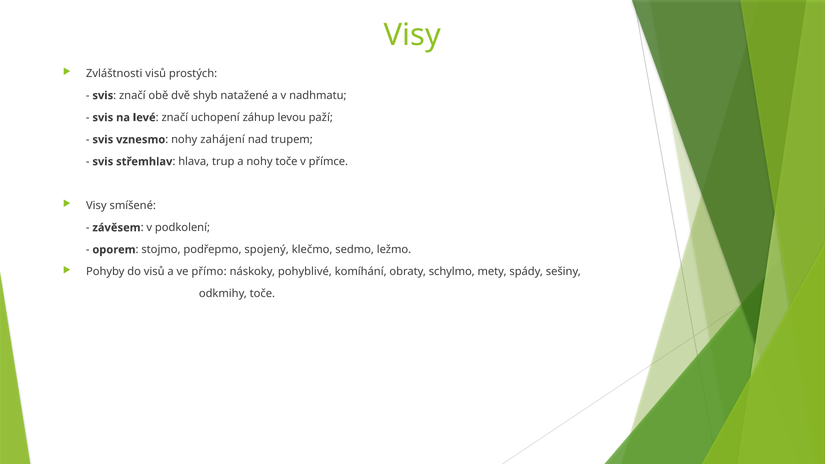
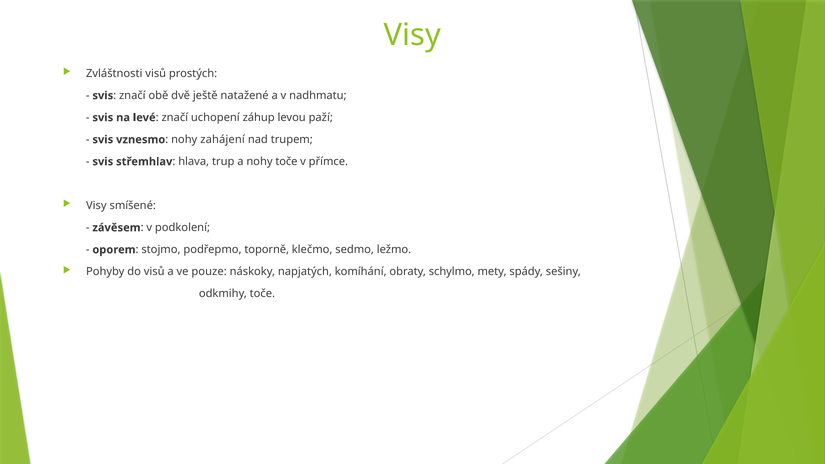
shyb: shyb -> ještě (205, 96)
spojený: spojený -> toporně (267, 250)
přímo: přímo -> pouze (209, 272)
pohyblivé: pohyblivé -> napjatých (305, 272)
